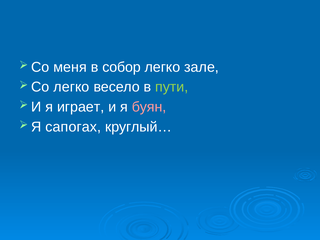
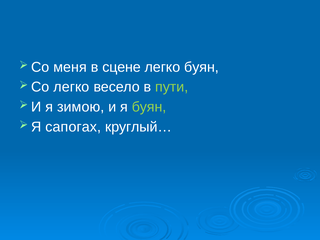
собор: собор -> сцене (122, 67)
легко зале: зале -> буян (202, 67)
играет: играет -> зимою (81, 107)
буян colour: pink -> light green (149, 107)
